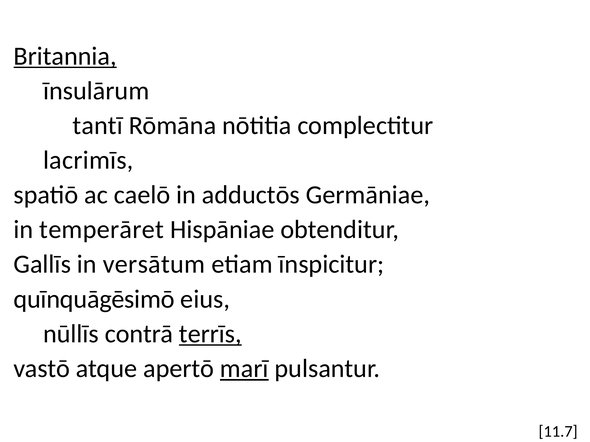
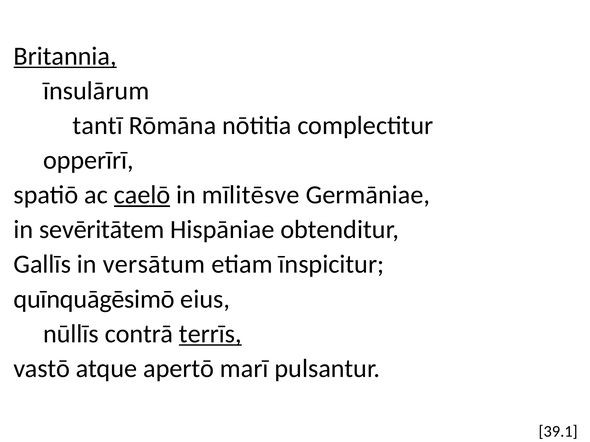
lacrimīs: lacrimīs -> opperīrī (88, 160)
caelō underline: none -> present (142, 195)
adductōs: adductōs -> mīlitēsve (251, 195)
temperāret: temperāret -> sevēritātem (102, 230)
marī underline: present -> none (244, 369)
11.7: 11.7 -> 39.1 (558, 432)
